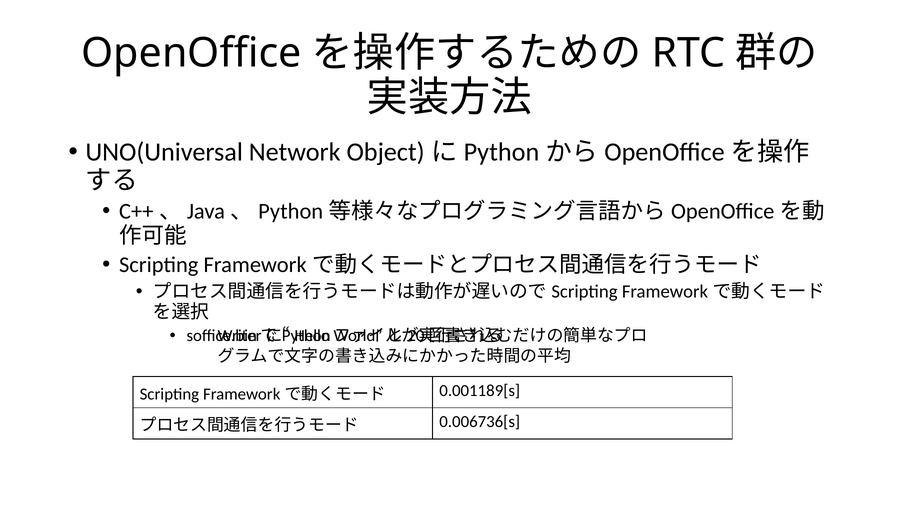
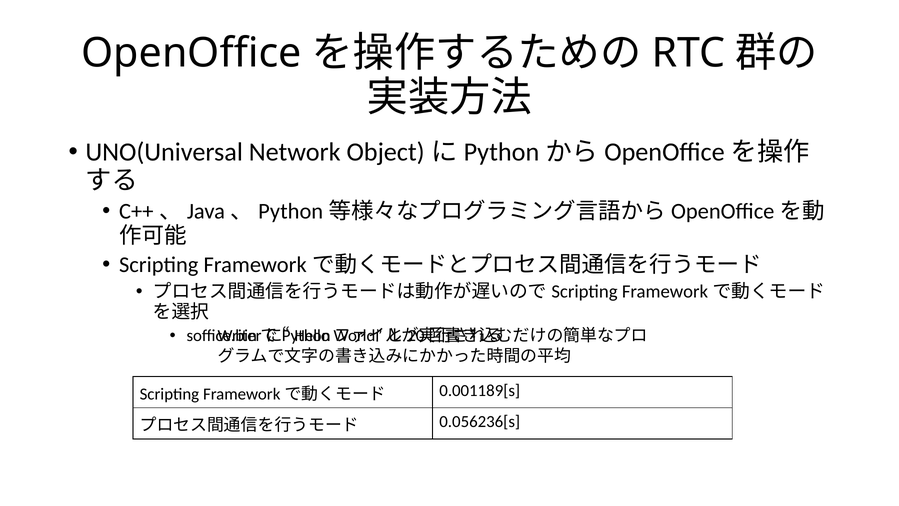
0.006736[s: 0.006736[s -> 0.056236[s (480, 421)
